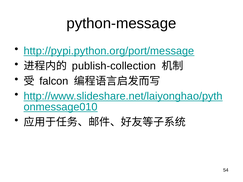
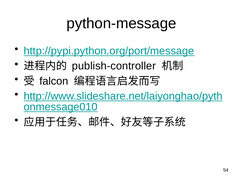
publish-collection: publish-collection -> publish-controller (114, 66)
